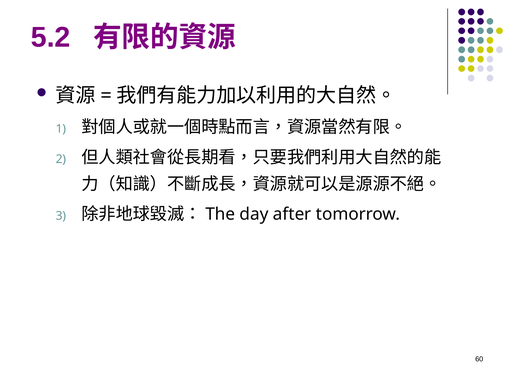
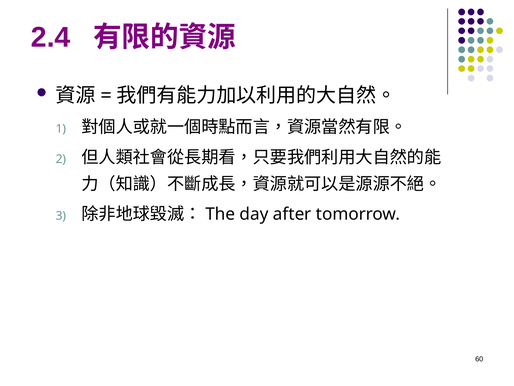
5.2: 5.2 -> 2.4 (51, 37)
